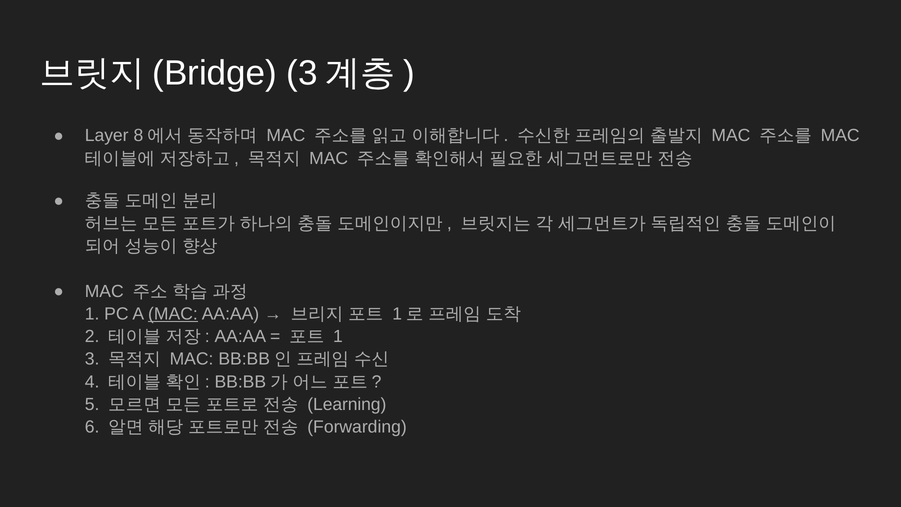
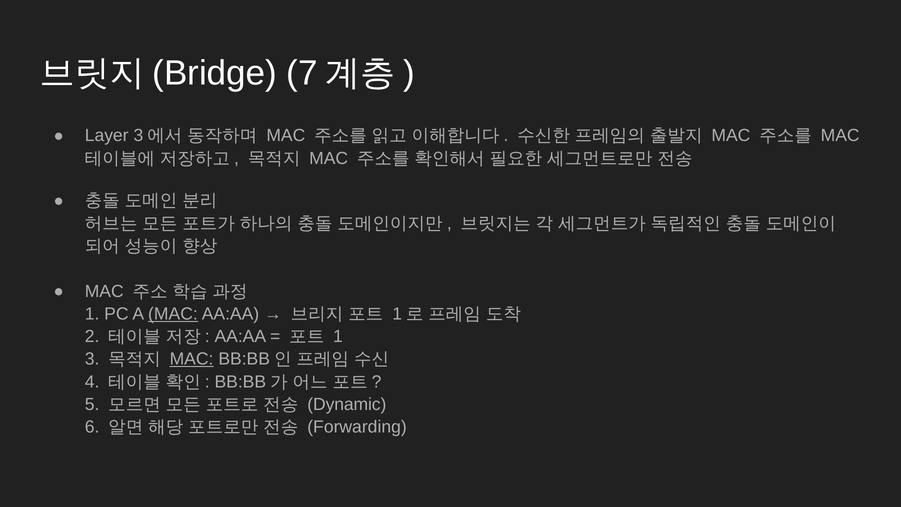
3: 3 -> 7 (302, 73)
Layer 8: 8 -> 3 (138, 136)
MAC underline: none -> present (192, 359)
Learning: Learning -> Dynamic (347, 404)
